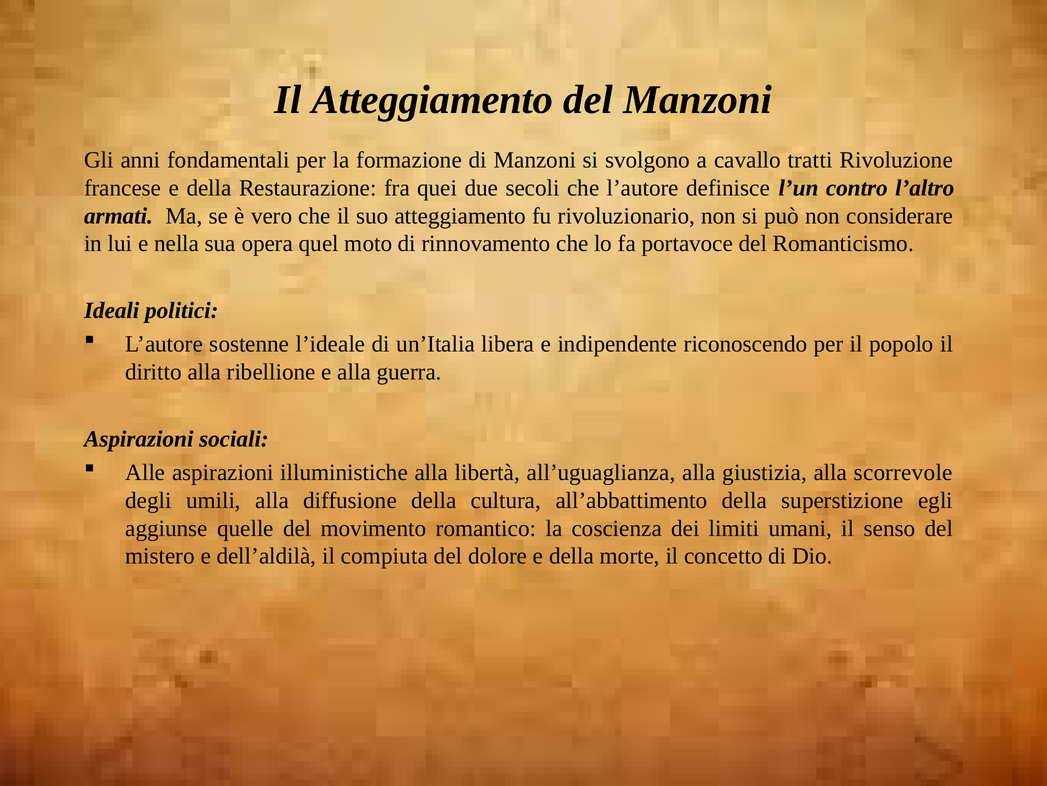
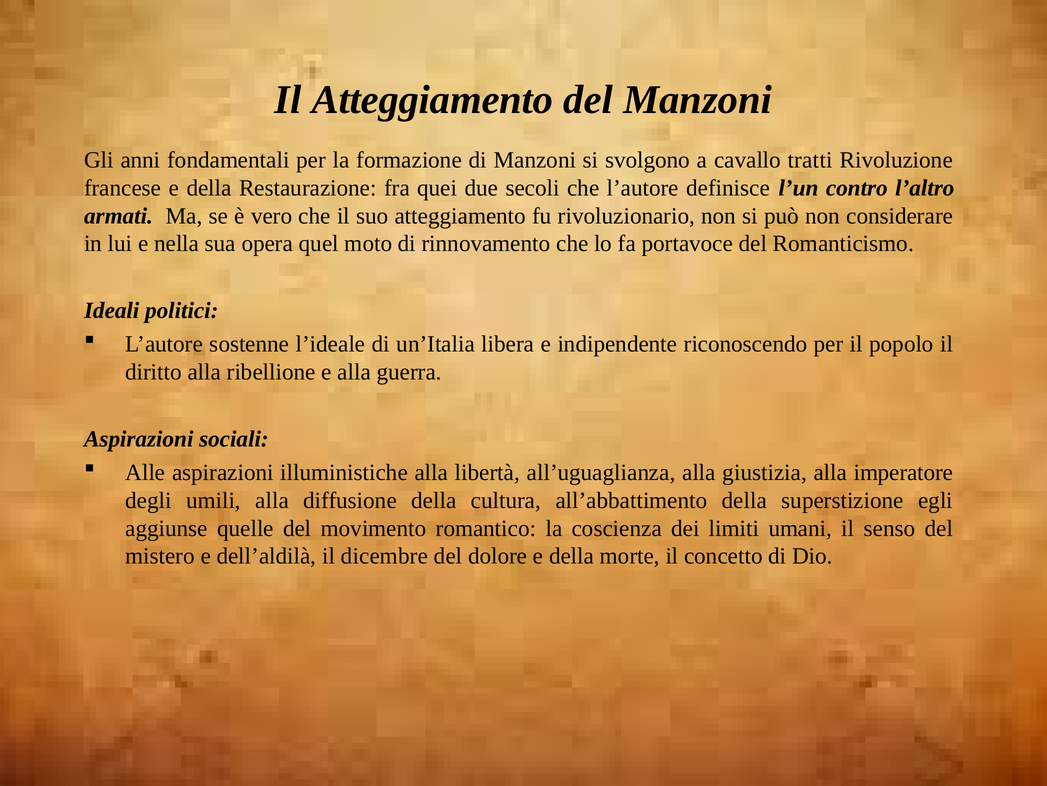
scorrevole: scorrevole -> imperatore (903, 472)
compiuta: compiuta -> dicembre (384, 556)
